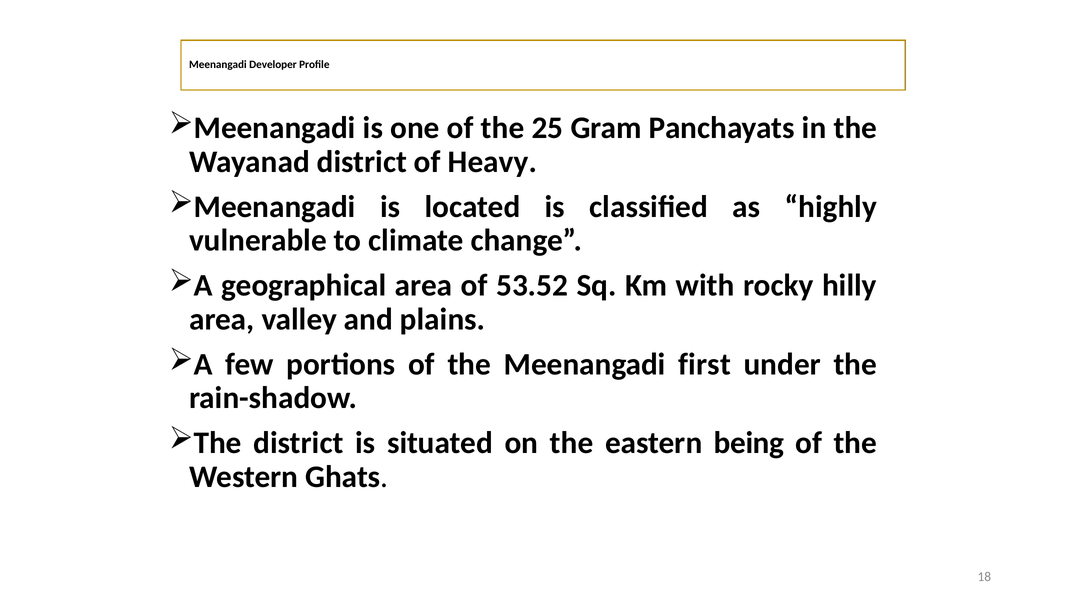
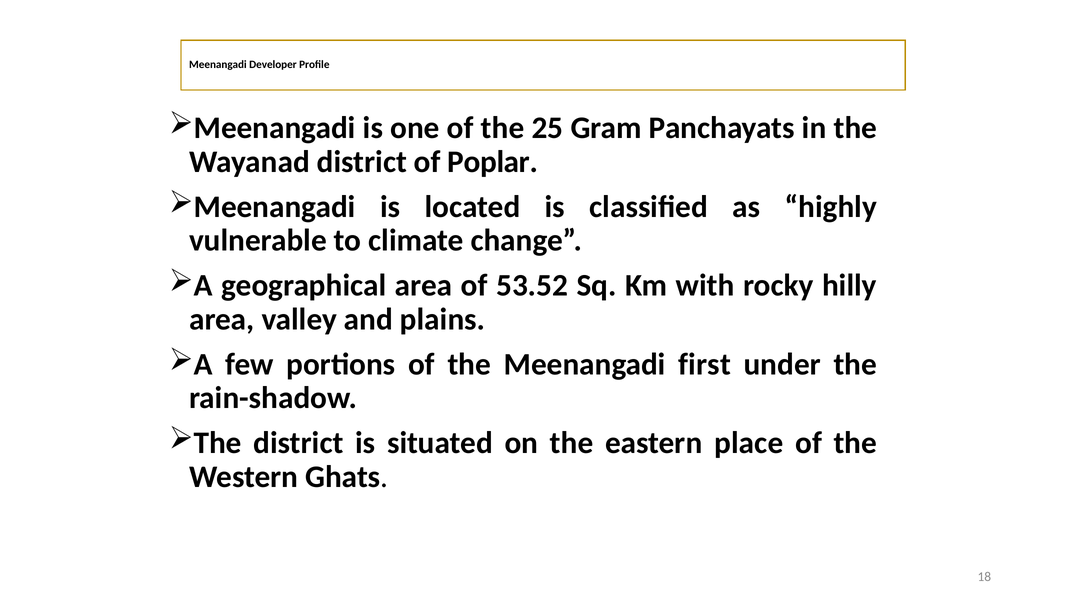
Heavy: Heavy -> Poplar (493, 162)
being: being -> place (749, 443)
